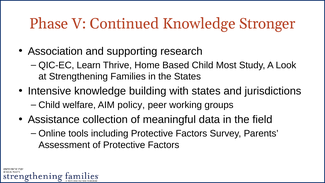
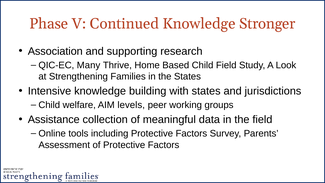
Learn: Learn -> Many (89, 65)
Child Most: Most -> Field (226, 65)
policy: policy -> levels (131, 105)
